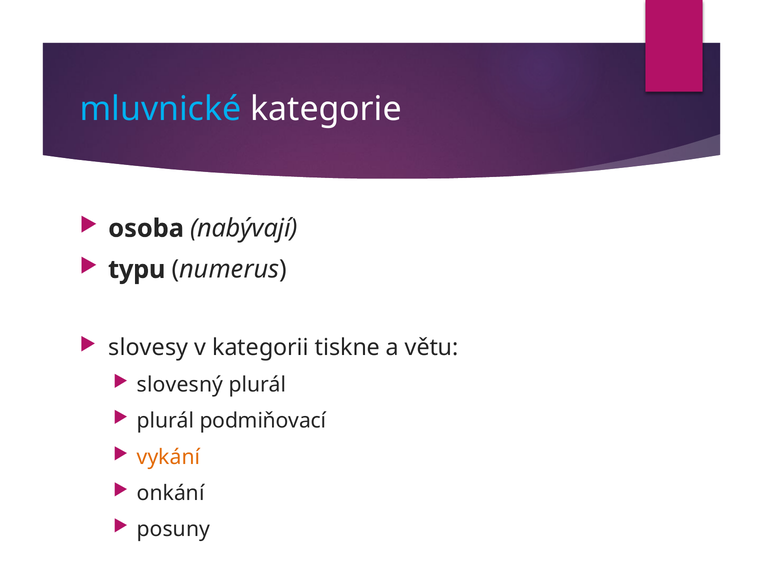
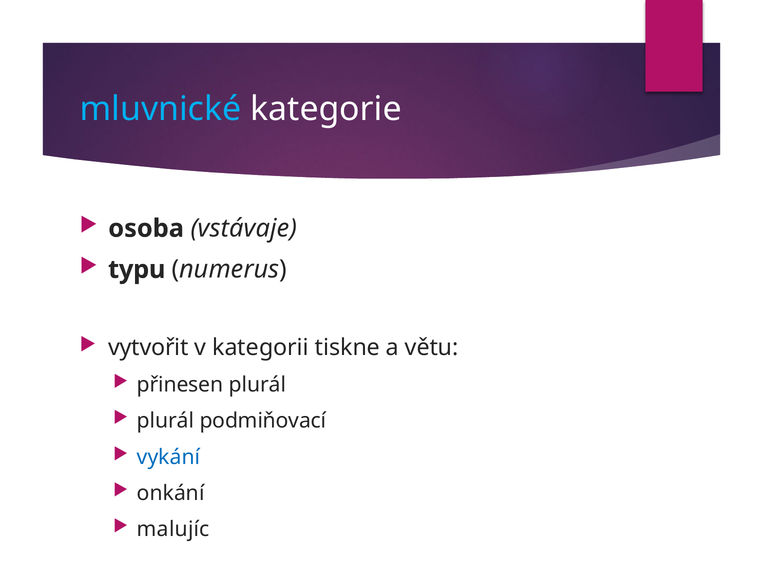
nabývají: nabývají -> vstávaje (244, 228)
slovesy: slovesy -> vytvořit (148, 347)
slovesný: slovesný -> přinesen (180, 385)
vykání colour: orange -> blue (168, 457)
posuny: posuny -> malujíc (173, 529)
